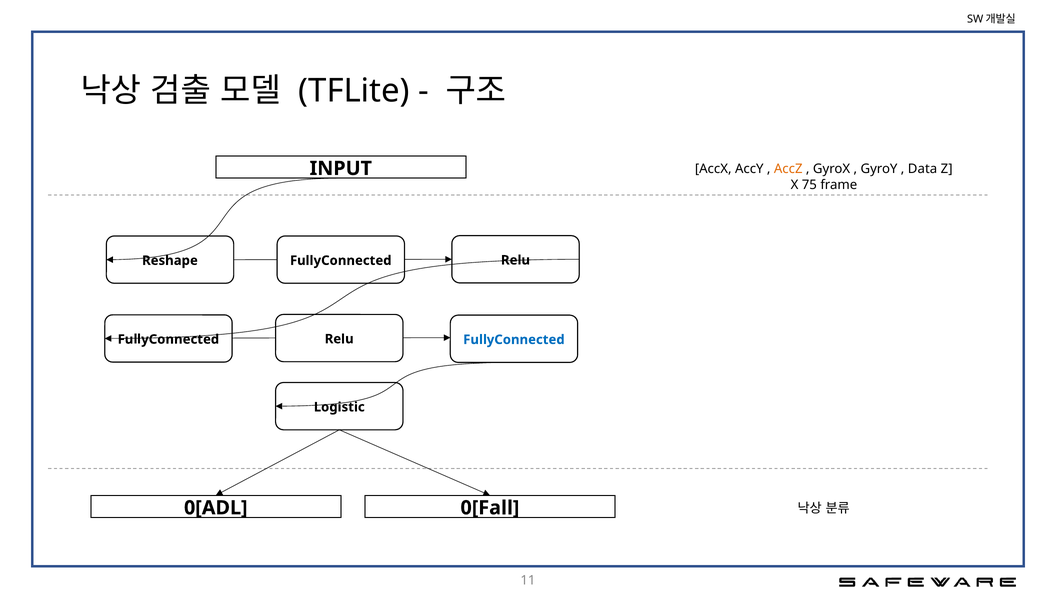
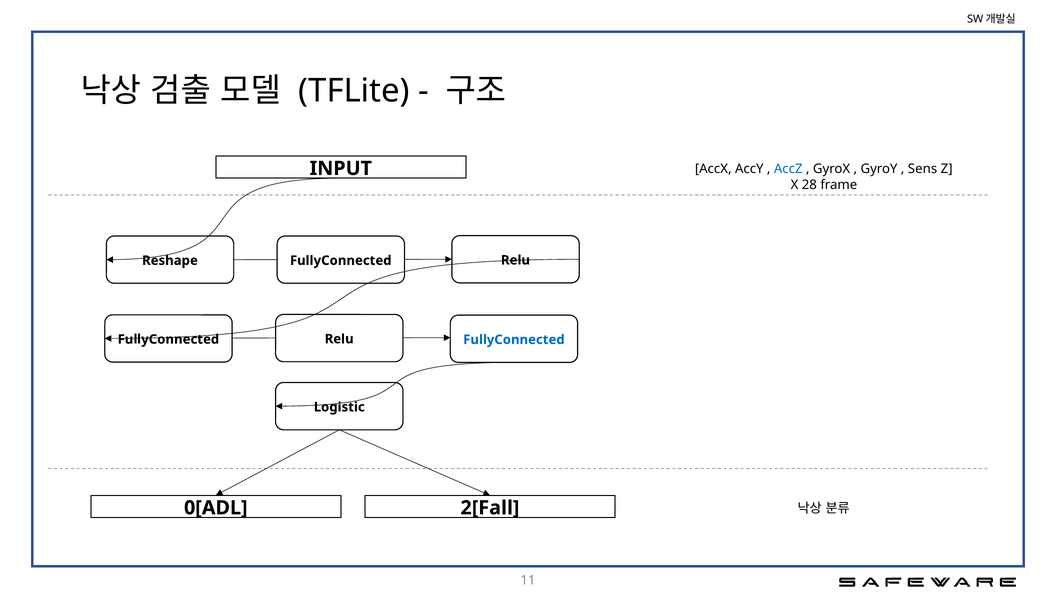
AccZ colour: orange -> blue (788, 169)
Data: Data -> Sens (923, 169)
75: 75 -> 28 (809, 185)
0[Fall: 0[Fall -> 2[Fall (490, 508)
